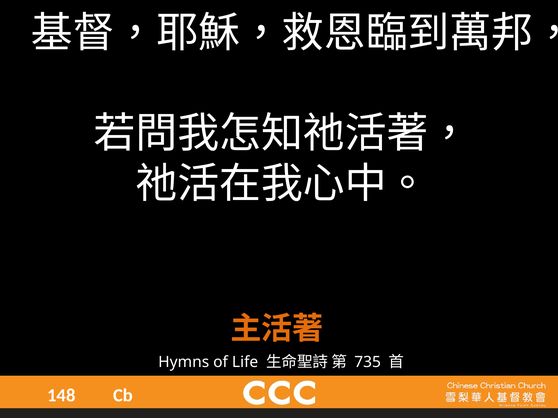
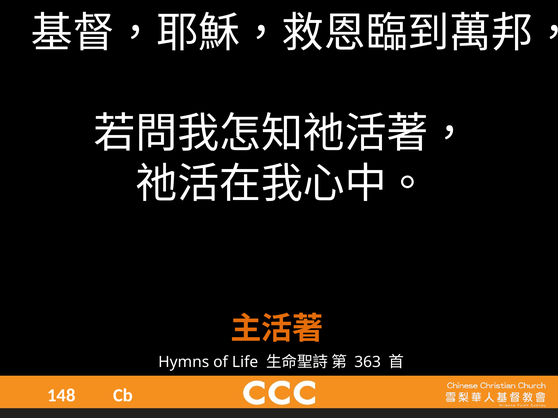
735: 735 -> 363 (368, 362)
